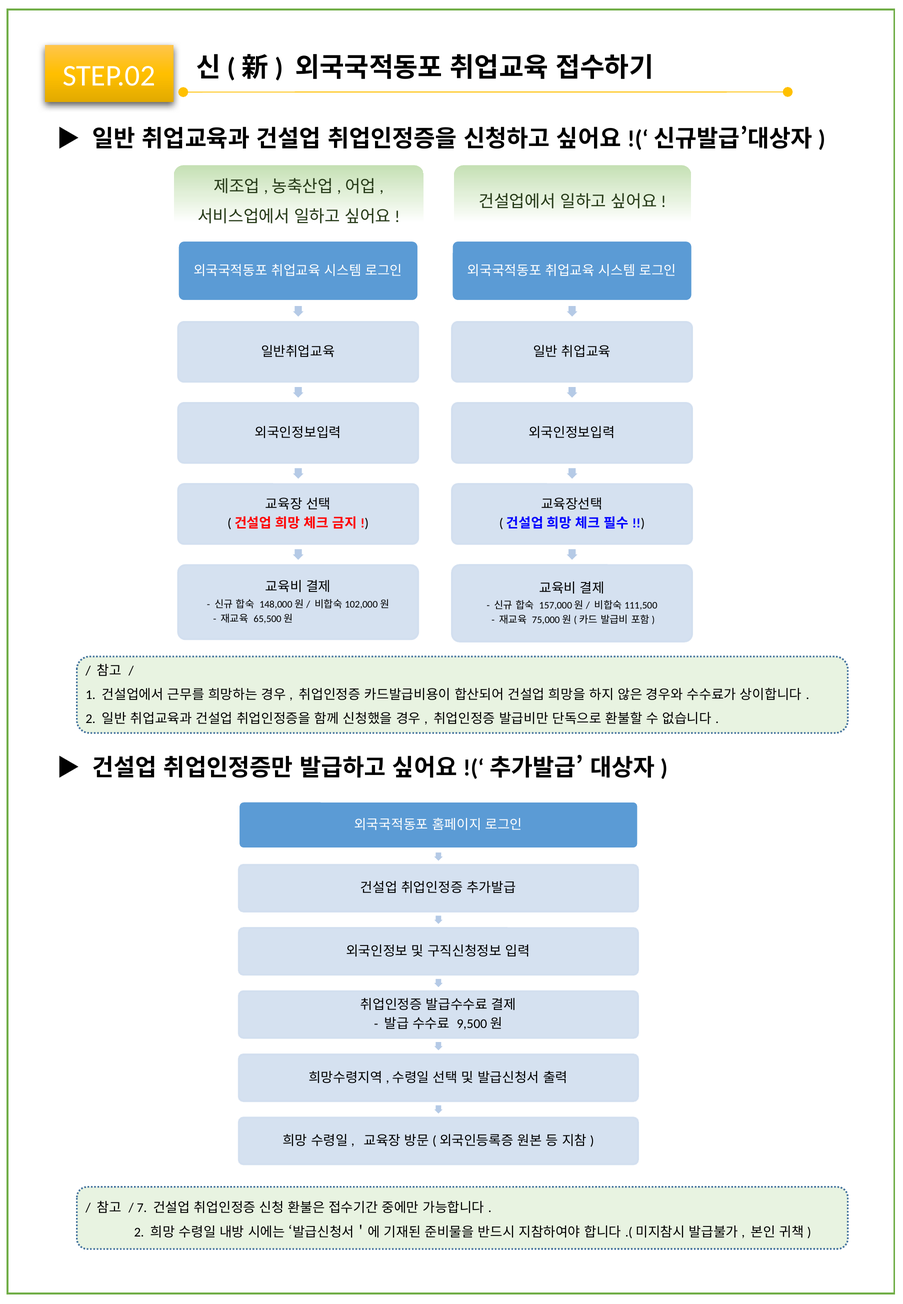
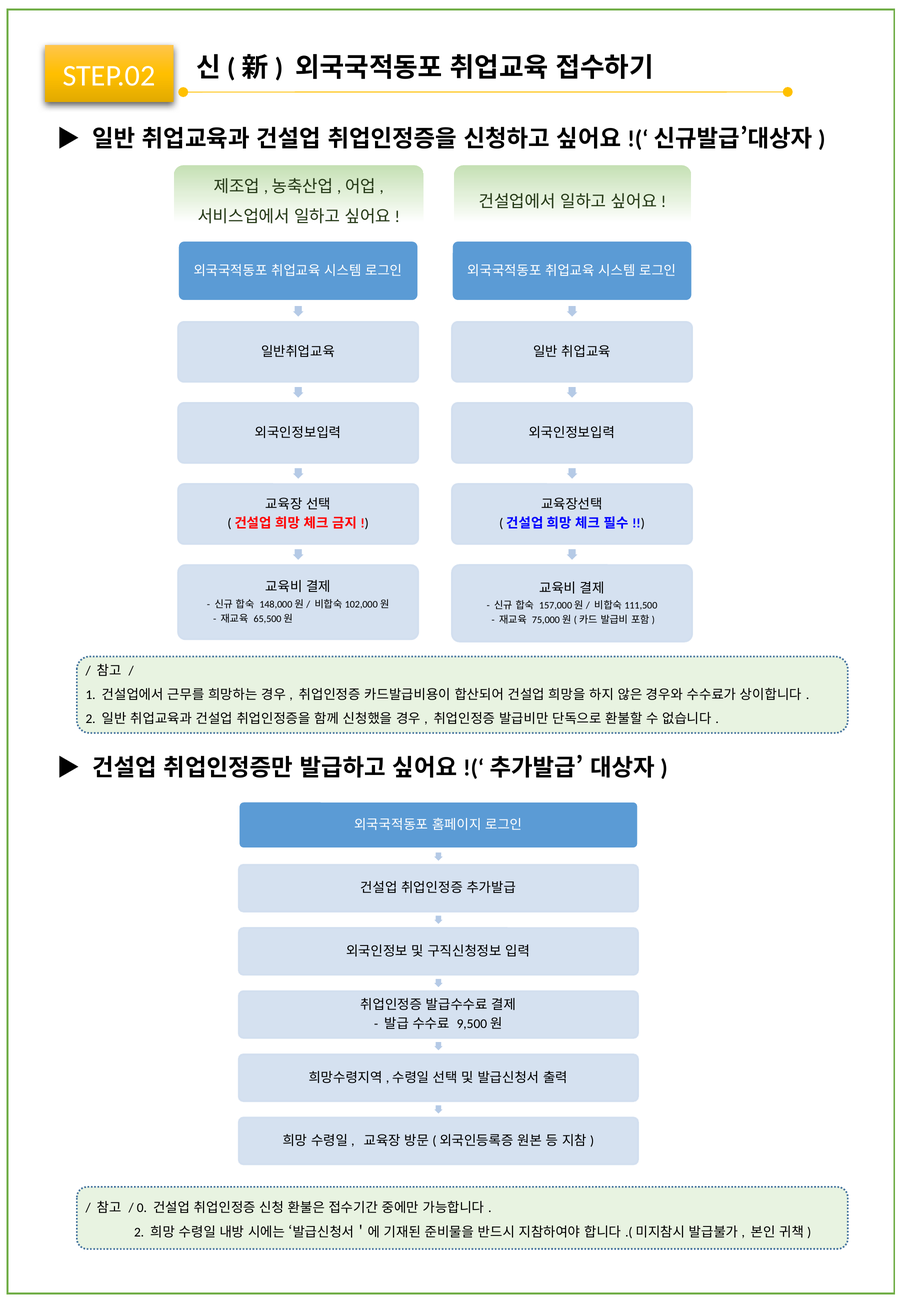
7: 7 -> 0 (142, 1208)
